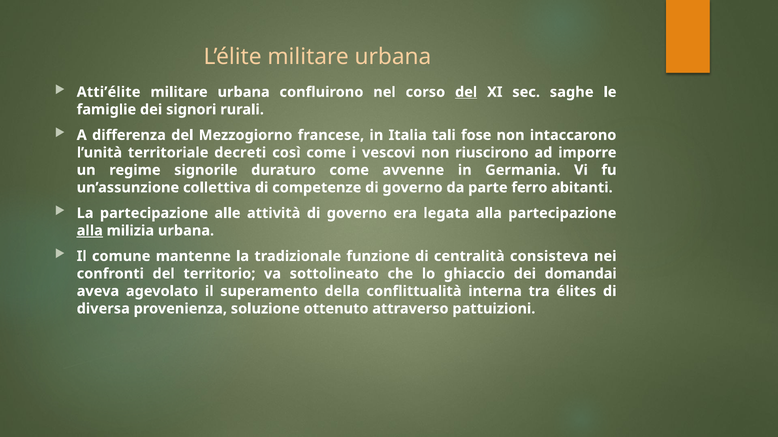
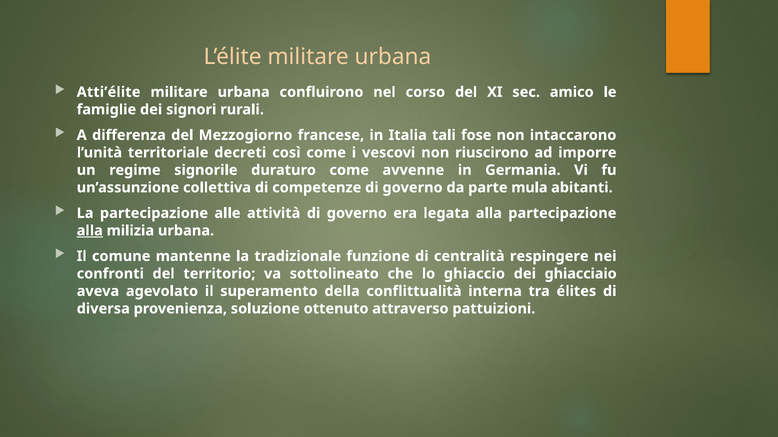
del underline: present -> none (466, 92)
saghe: saghe -> amico (572, 92)
ferro: ferro -> mula (529, 188)
consisteva: consisteva -> respingere (549, 257)
domandai: domandai -> ghiacciaio (581, 274)
